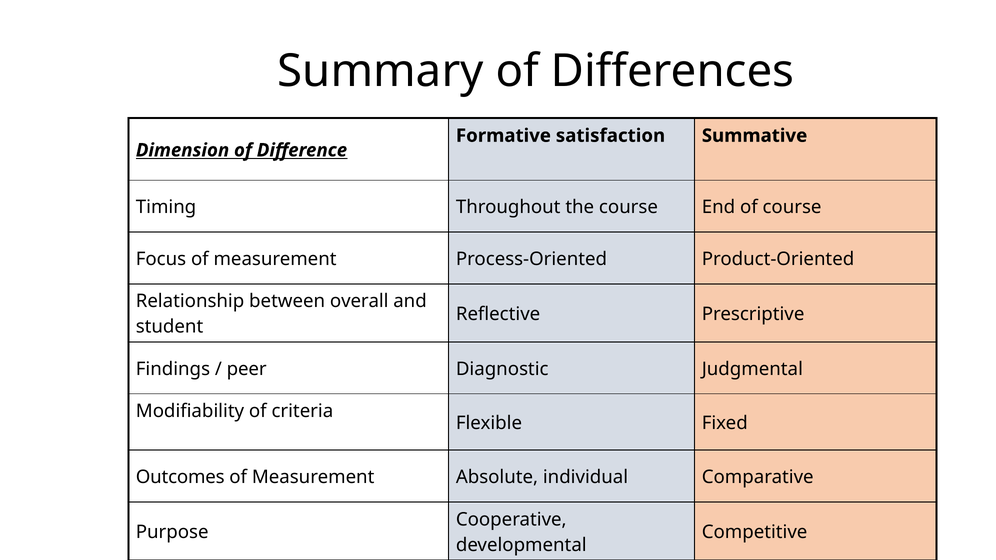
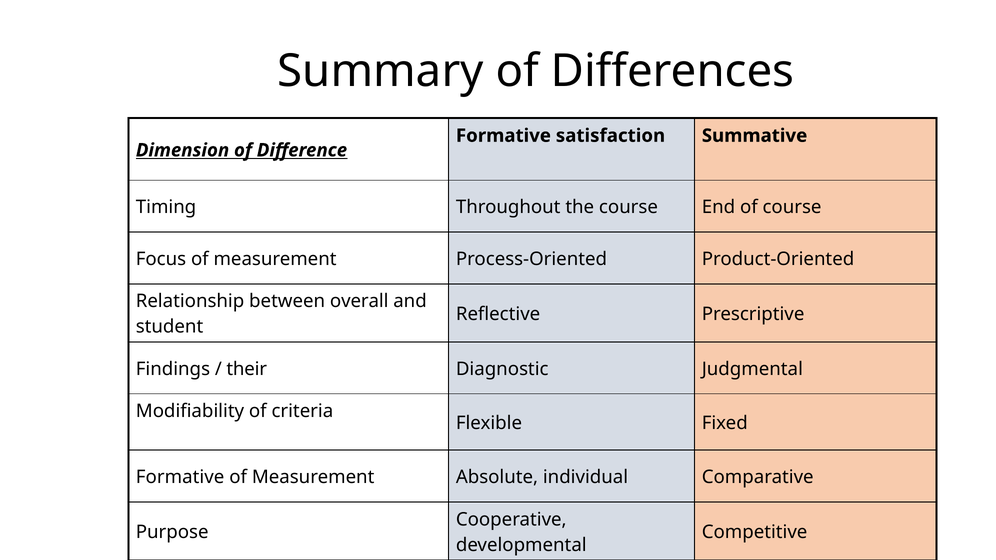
peer: peer -> their (247, 369)
Outcomes: Outcomes -> Formative (180, 477)
